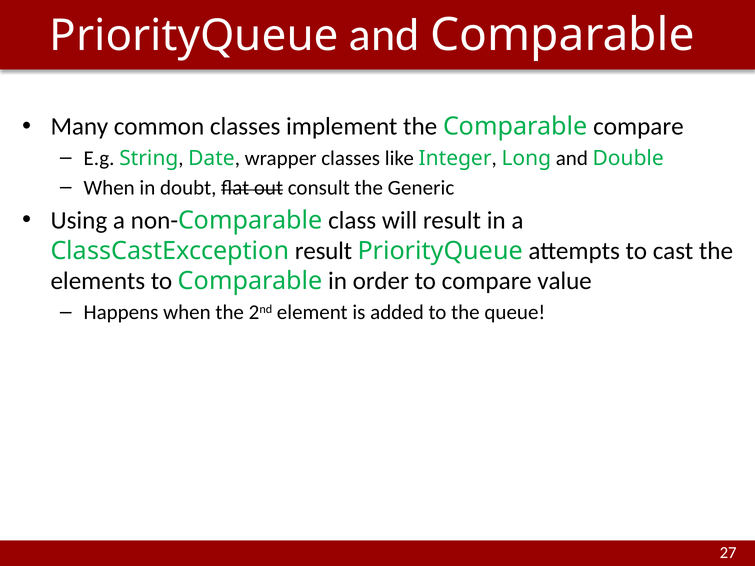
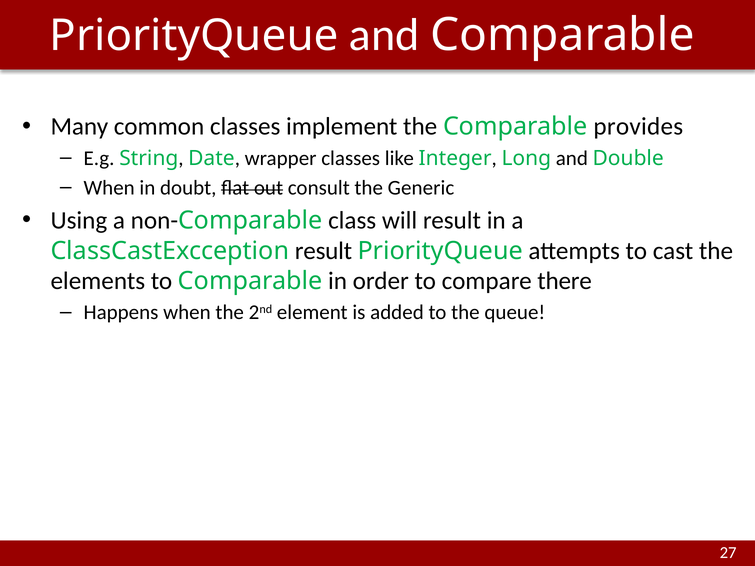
Comparable compare: compare -> provides (638, 127)
value: value -> there (565, 281)
